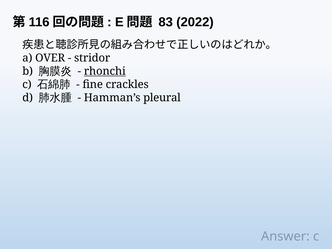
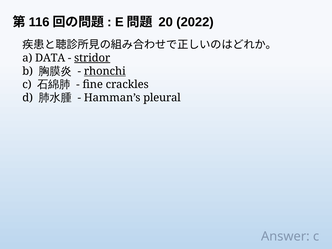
83: 83 -> 20 (166, 22)
OVER: OVER -> DATA (50, 58)
stridor underline: none -> present (92, 58)
